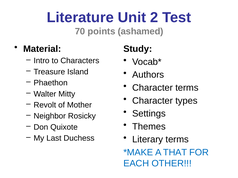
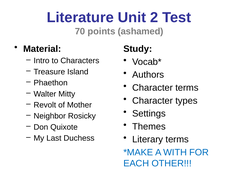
THAT: THAT -> WITH (175, 153)
